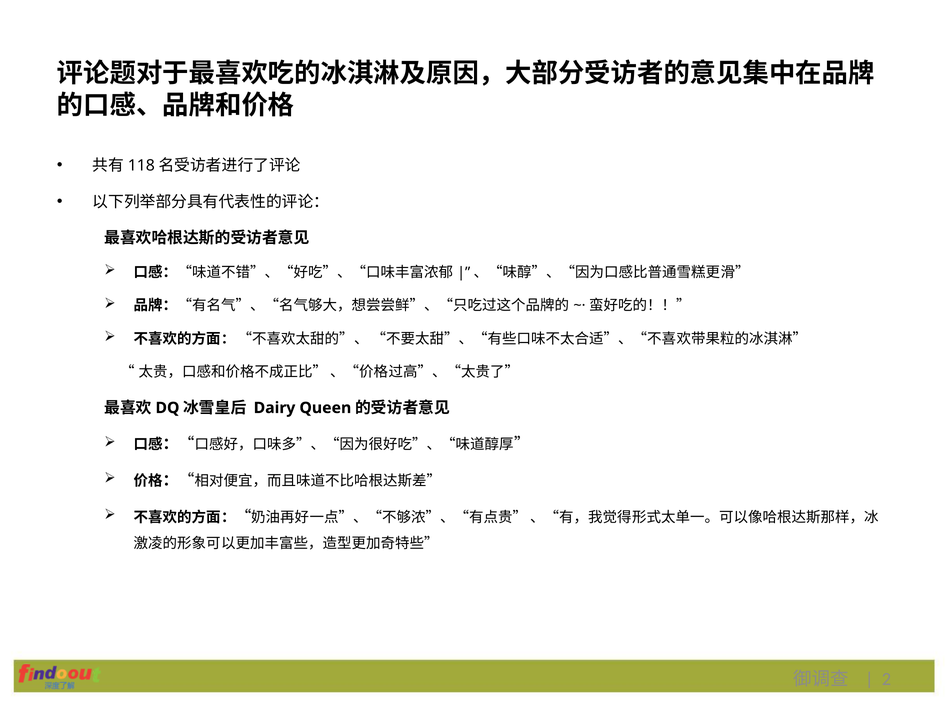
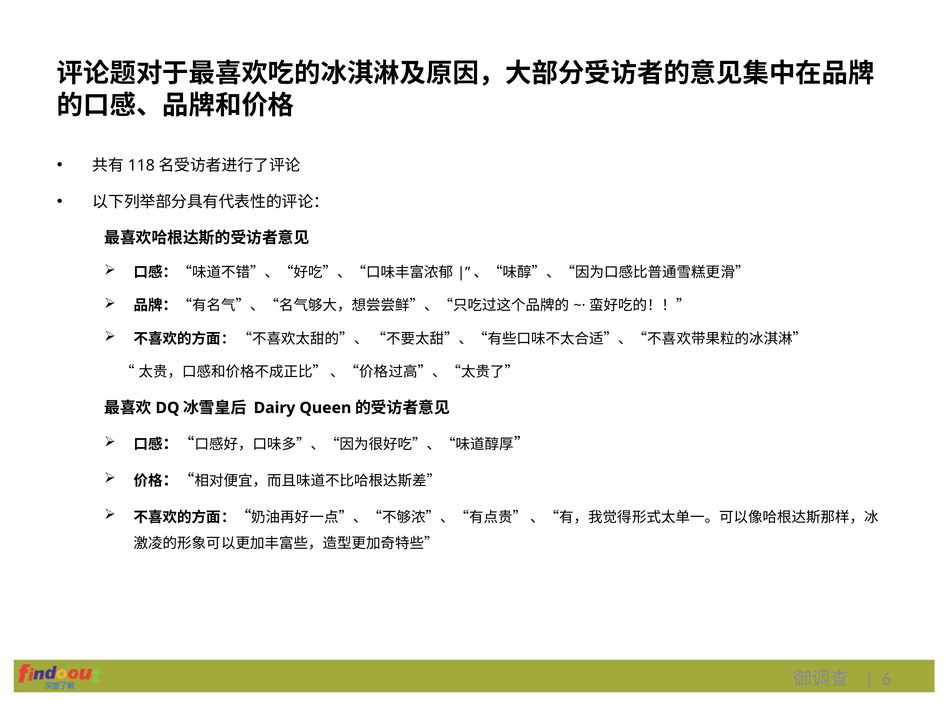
2: 2 -> 6 (886, 679)
